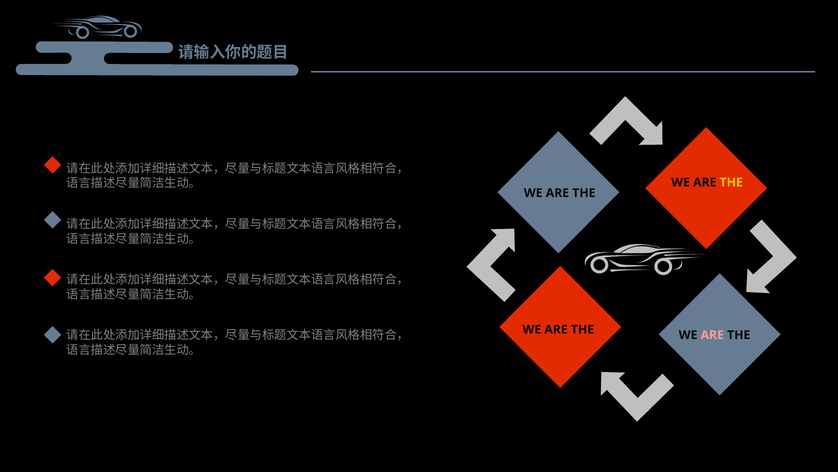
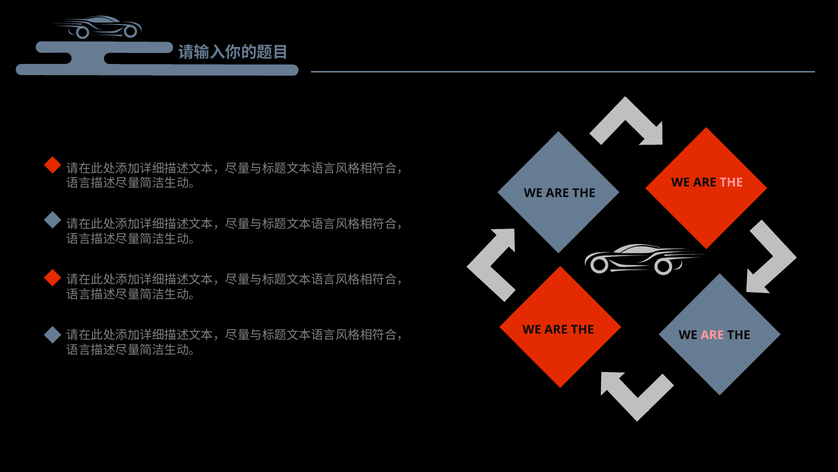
THE colour: yellow -> pink (731, 182)
